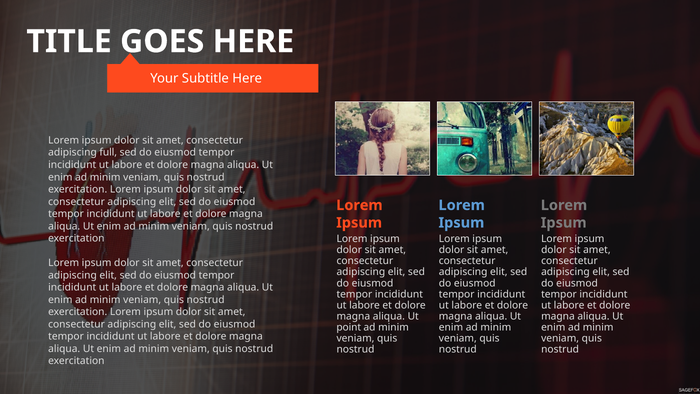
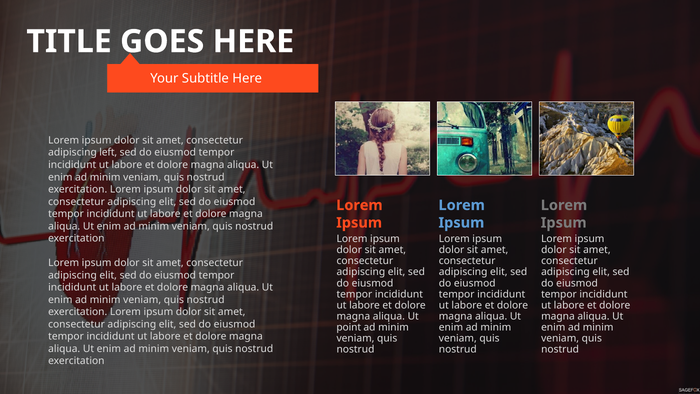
full: full -> left (108, 153)
